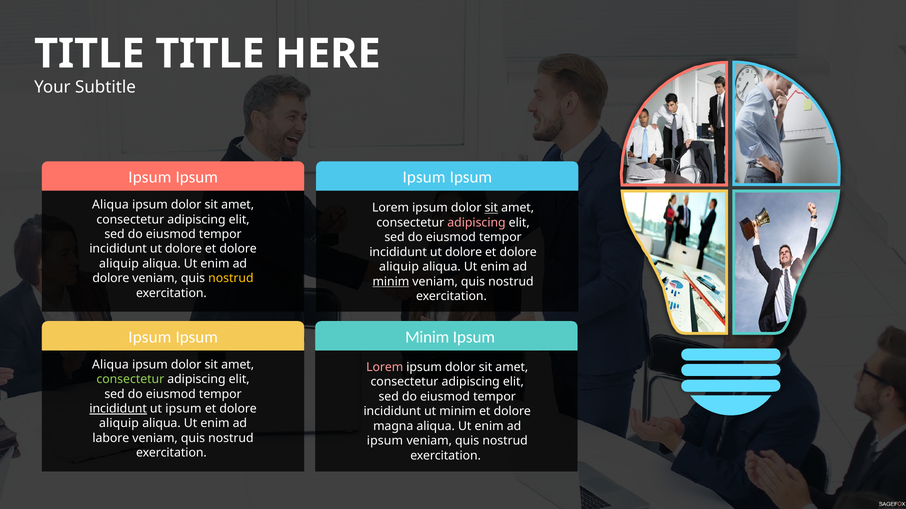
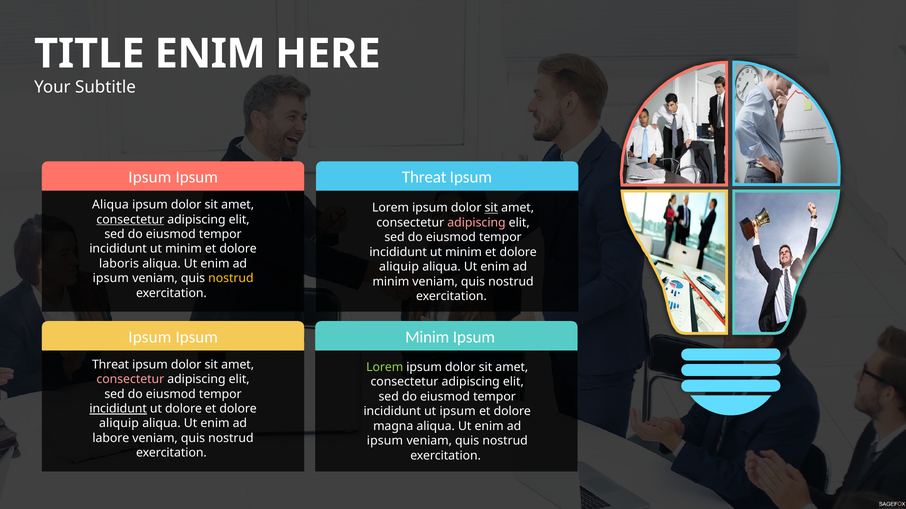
TITLE: TITLE -> ENIM (210, 54)
Ipsum: Ipsum -> Threat (424, 177)
consectetur underline: none -> present (130, 220)
dolore: dolore -> minim (183, 249)
dolore: dolore -> minim (464, 252)
aliquip: aliquip -> laboris (119, 264)
dolore: dolore -> ipsum (111, 279)
minim underline: present -> none (391, 282)
Aliqua: Aliqua -> Threat (111, 365)
Lorem colour: pink -> light green (385, 368)
consectetur colour: light green -> pink (130, 380)
ut ipsum: ipsum -> dolore (184, 409)
ut minim: minim -> ipsum (458, 412)
